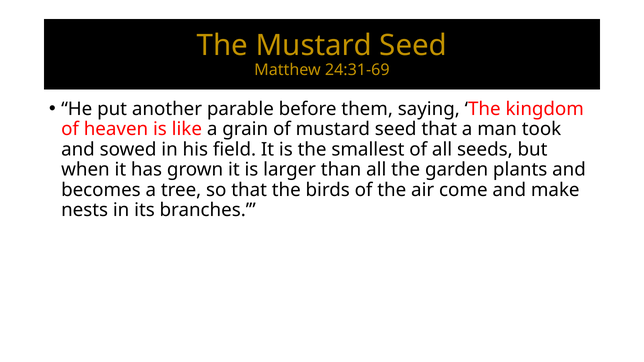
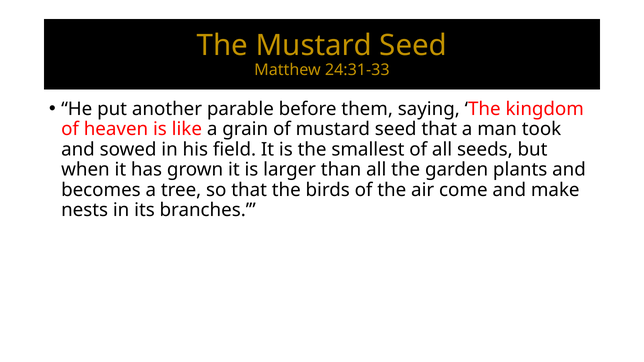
24:31-69: 24:31-69 -> 24:31-33 (357, 70)
